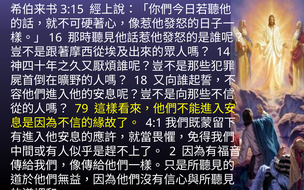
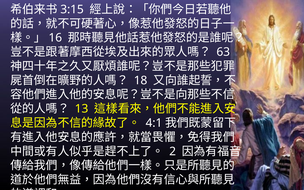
14: 14 -> 63 (223, 52)
79: 79 -> 13 (82, 109)
